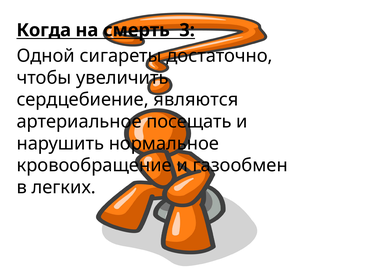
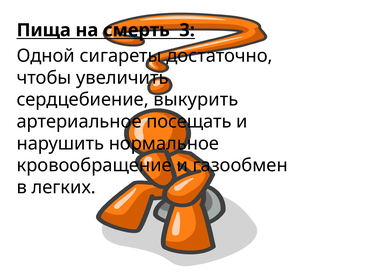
Когда: Когда -> Пища (44, 30)
являются: являются -> выкурить (196, 100)
